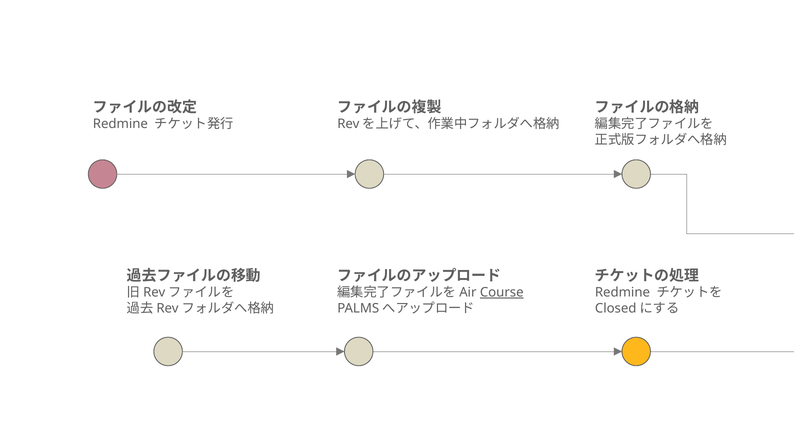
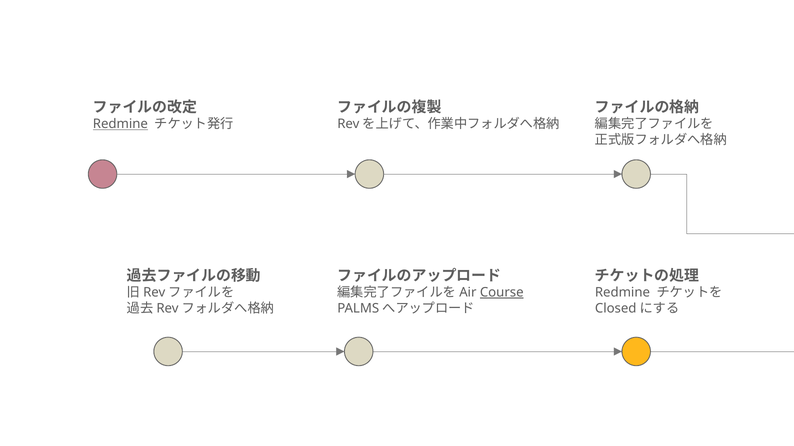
Redmine underline: none -> present (120, 124)
